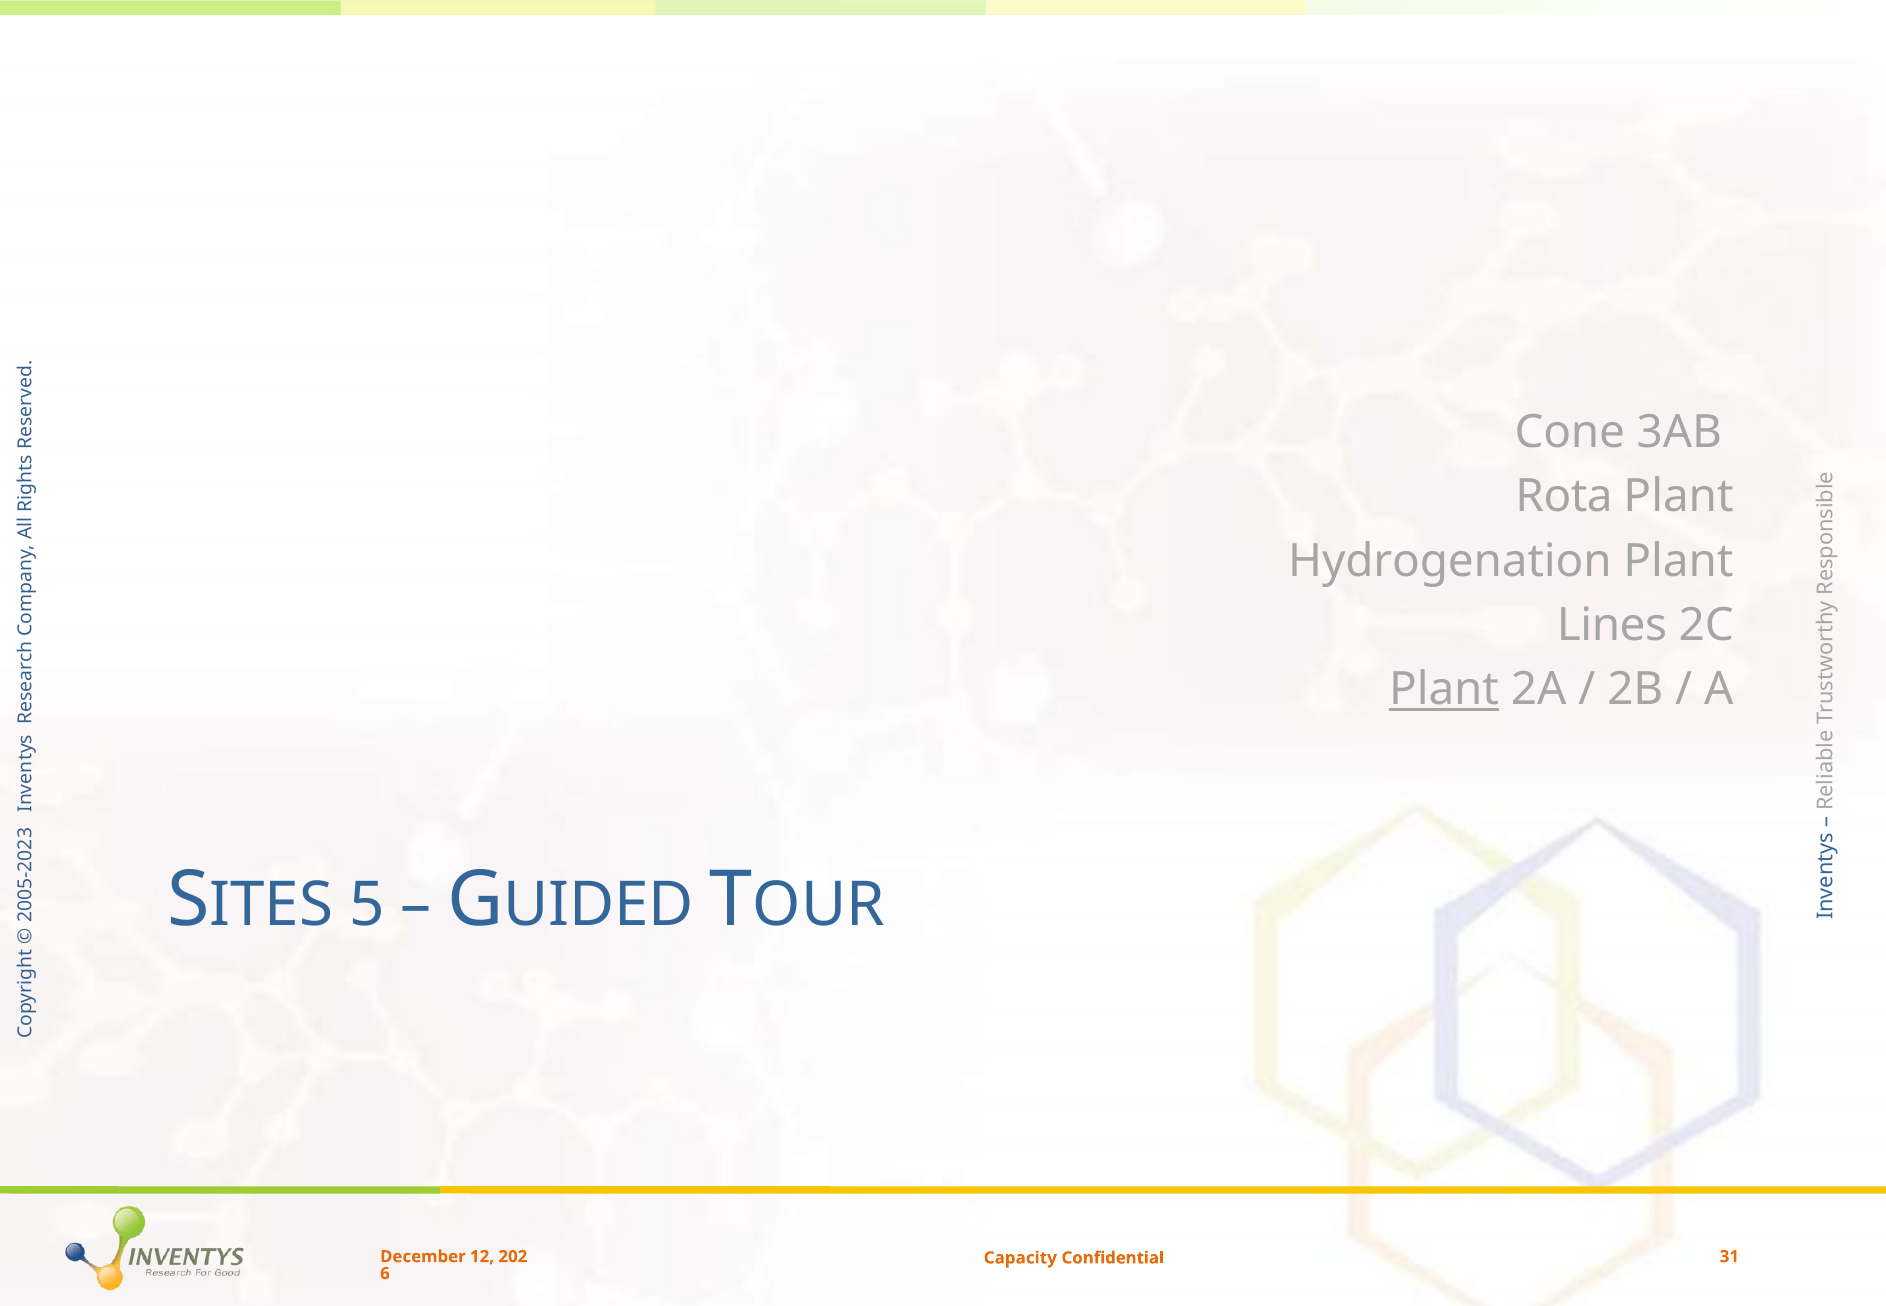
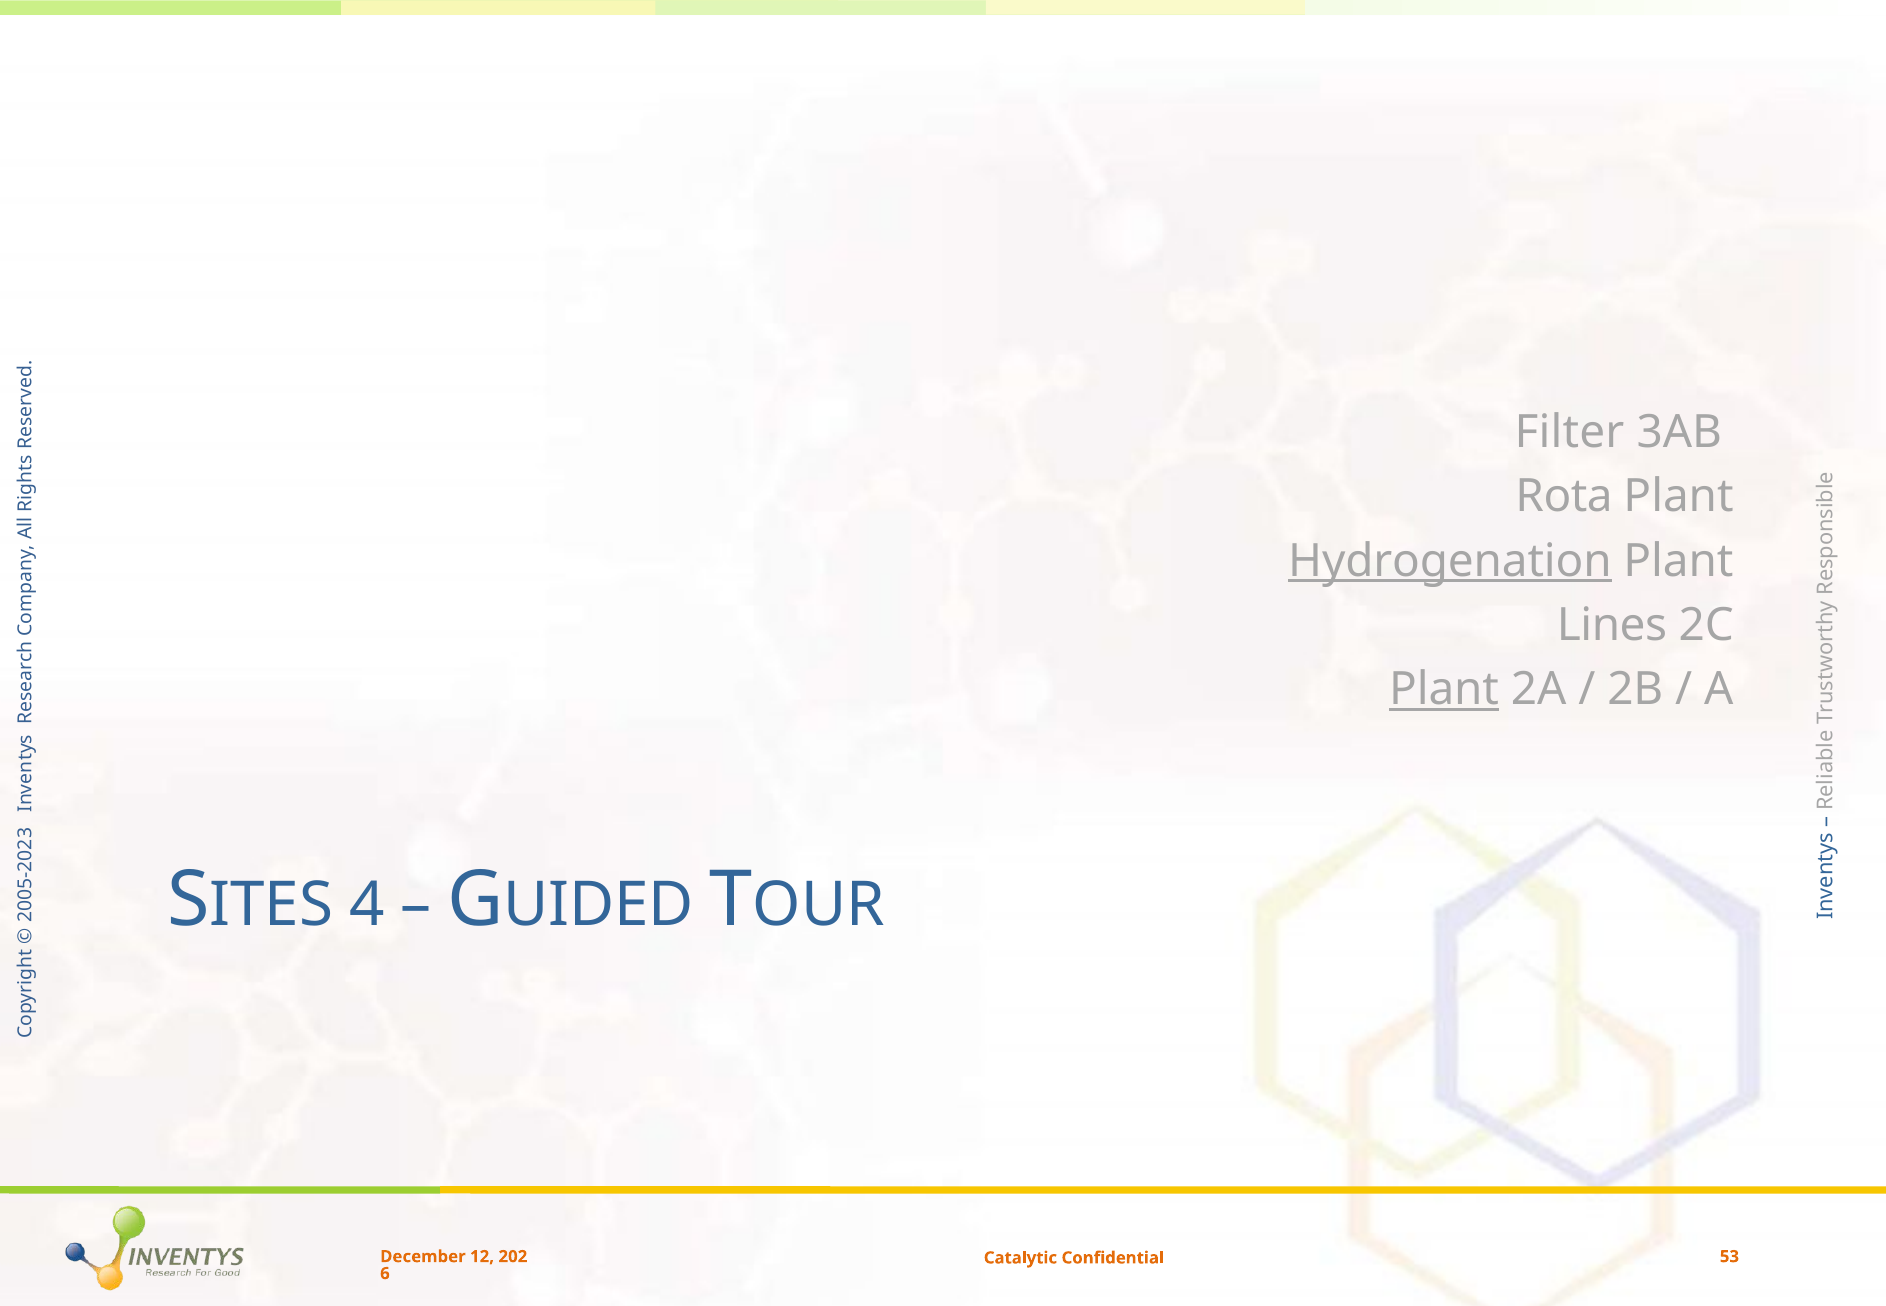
Cone: Cone -> Filter (1570, 432)
Hydrogenation underline: none -> present (1450, 561)
5: 5 -> 4 (367, 905)
Capacity: Capacity -> Catalytic (1020, 1258)
31: 31 -> 53 (1729, 1256)
